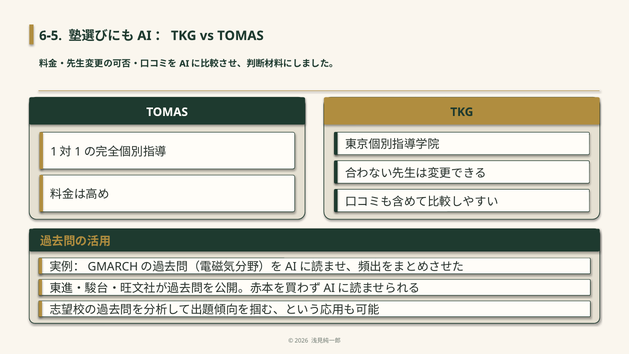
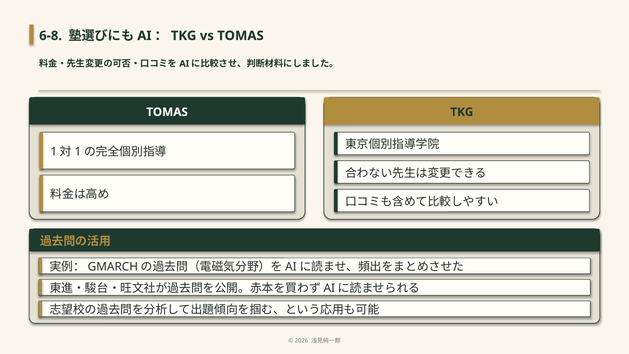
6-5: 6-5 -> 6-8 (51, 36)
